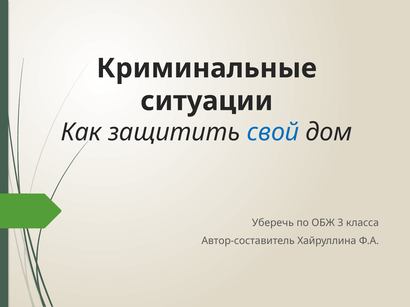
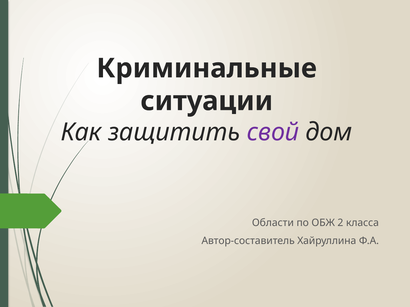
свой colour: blue -> purple (273, 133)
Уберечь: Уберечь -> Области (273, 223)
3: 3 -> 2 (340, 223)
